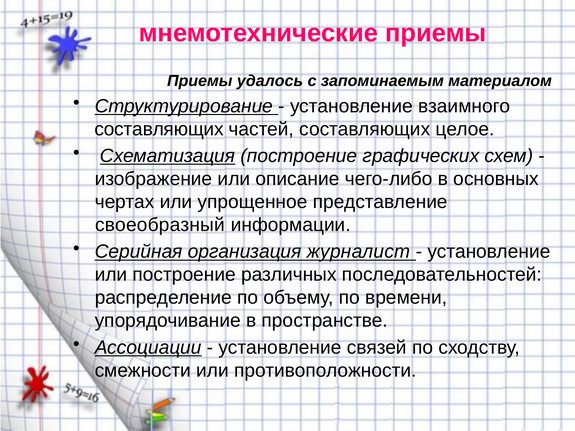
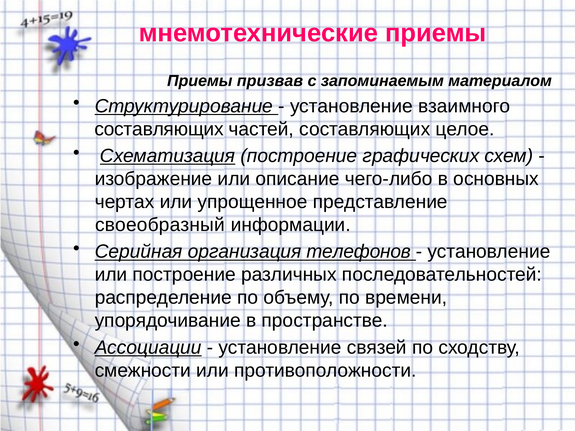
удалось: удалось -> призвав (270, 81)
журналист: журналист -> телефонов (359, 252)
